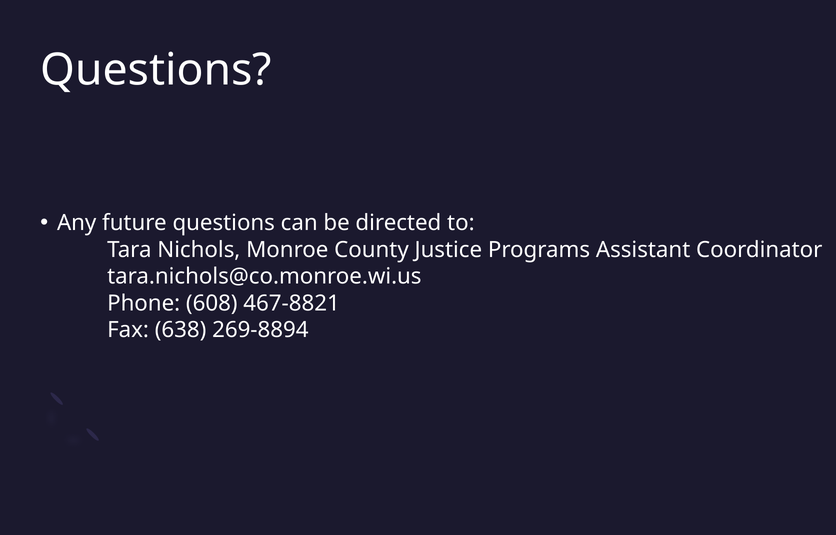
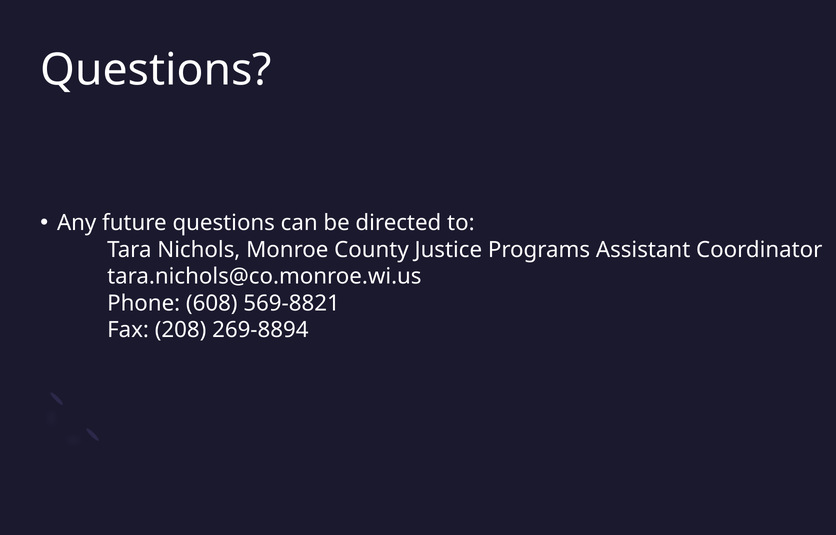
467-8821: 467-8821 -> 569-8821 (292, 303)
638: 638 -> 208 (181, 330)
